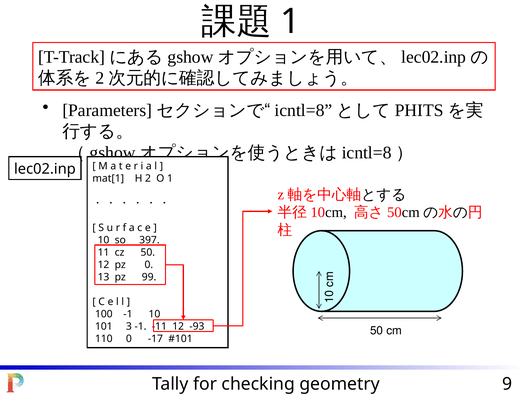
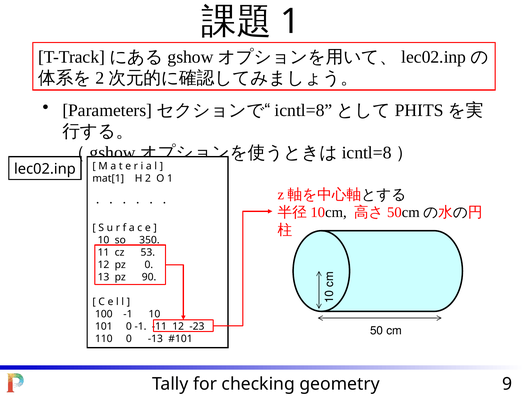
397: 397 -> 350 (149, 240)
cz 50: 50 -> 53 (148, 252)
99: 99 -> 90 (149, 277)
101 3: 3 -> 0 (129, 326)
-93: -93 -> -23 (197, 326)
-17: -17 -> -13 (155, 339)
